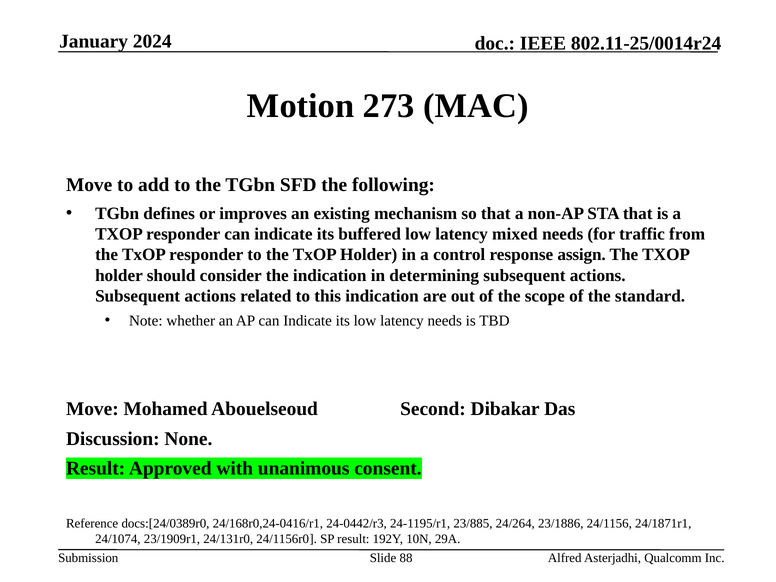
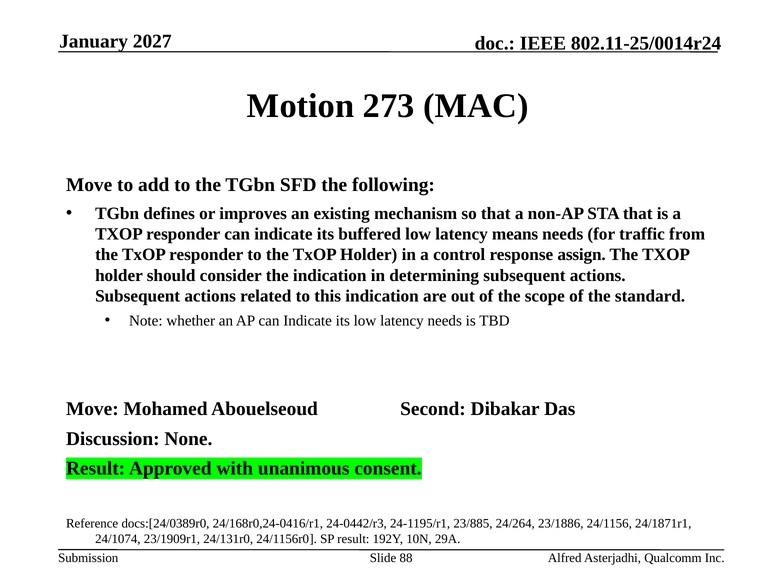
2024: 2024 -> 2027 (152, 41)
mixed: mixed -> means (515, 234)
